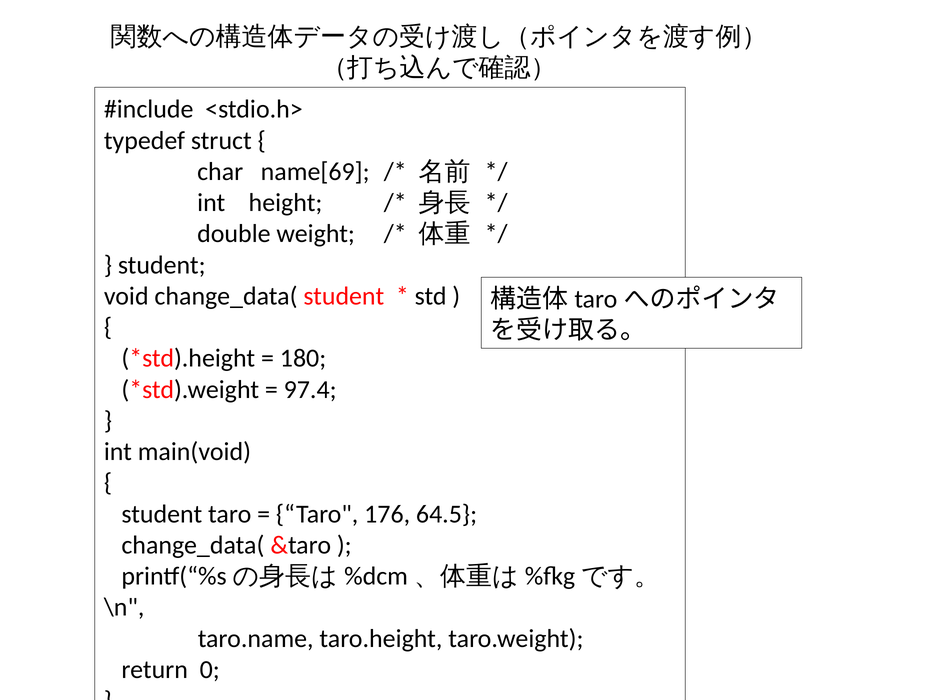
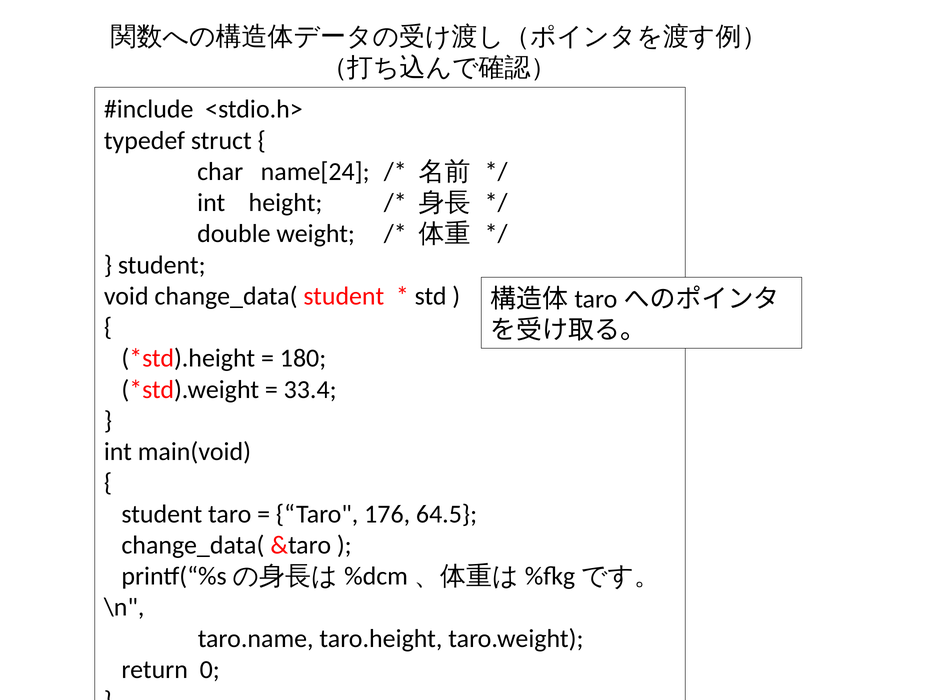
name[69: name[69 -> name[24 (315, 172)
97.4: 97.4 -> 33.4 (310, 389)
